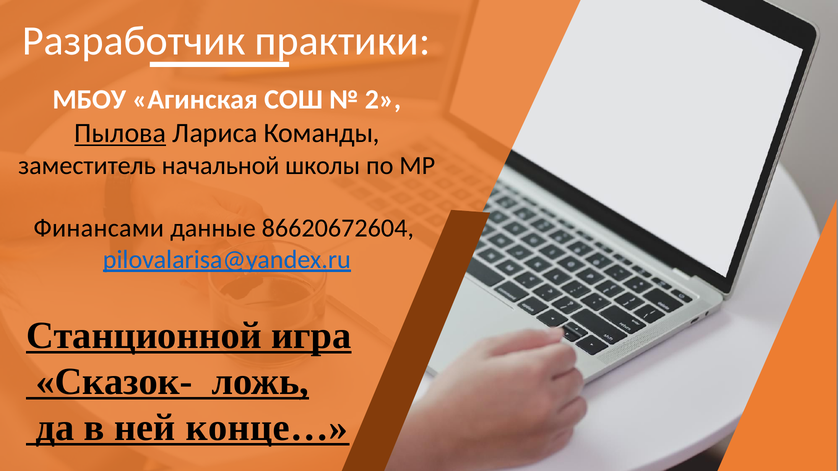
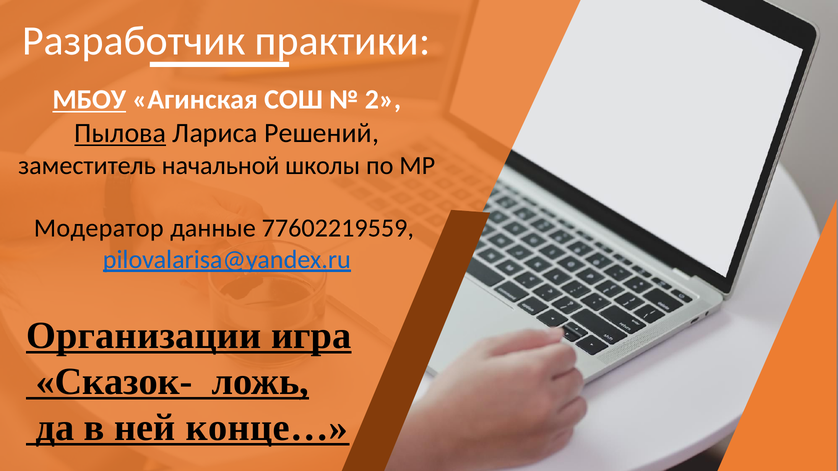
МБОУ underline: none -> present (89, 100)
Команды: Команды -> Решений (322, 133)
Финансами: Финансами -> Модератор (99, 228)
86620672604: 86620672604 -> 77602219559 (338, 228)
Станционной: Станционной -> Организации (144, 336)
